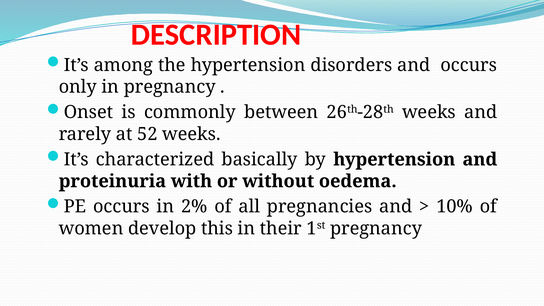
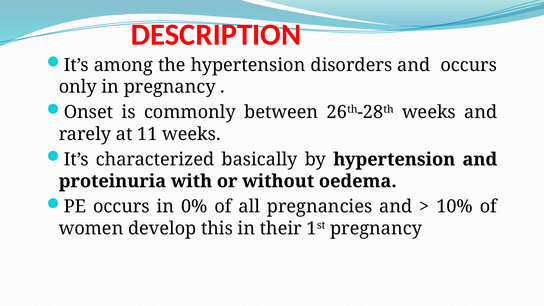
52: 52 -> 11 (147, 134)
2%: 2% -> 0% (194, 207)
